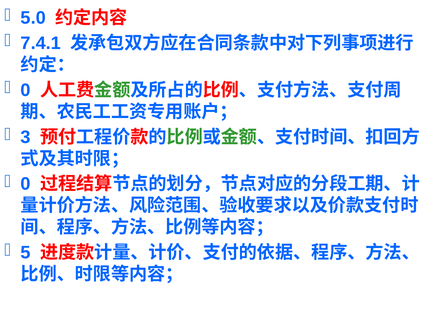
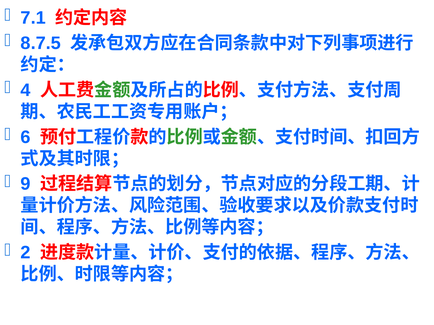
5.0: 5.0 -> 7.1 (33, 18)
7.4.1: 7.4.1 -> 8.7.5 (41, 43)
0: 0 -> 4 (26, 90)
3: 3 -> 6 (26, 137)
0: 0 -> 9 (26, 184)
5: 5 -> 2 (26, 253)
